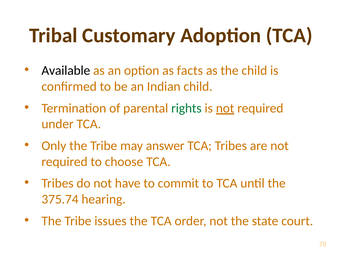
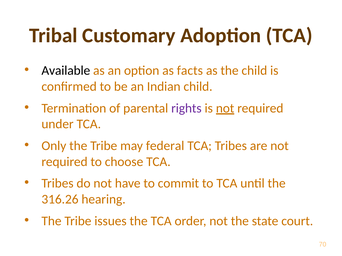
rights colour: green -> purple (186, 108)
answer: answer -> federal (165, 146)
375.74: 375.74 -> 316.26 (60, 200)
